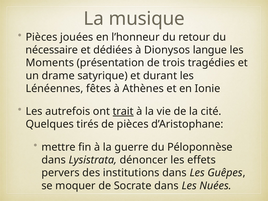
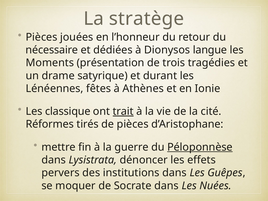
musique: musique -> stratège (147, 19)
autrefois: autrefois -> classique (68, 111)
Quelques: Quelques -> Réformes (50, 124)
Péloponnèse underline: none -> present (200, 147)
